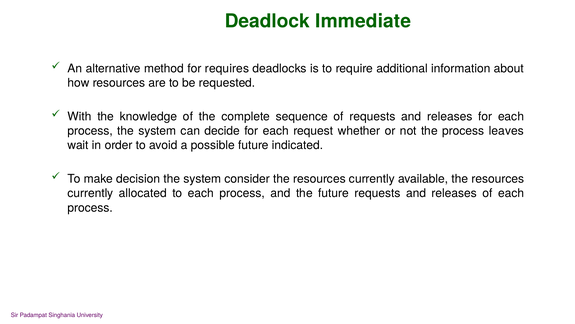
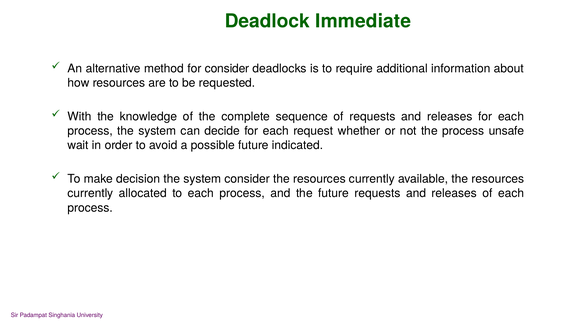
for requires: requires -> consider (227, 68)
leaves: leaves -> unsafe (506, 131)
